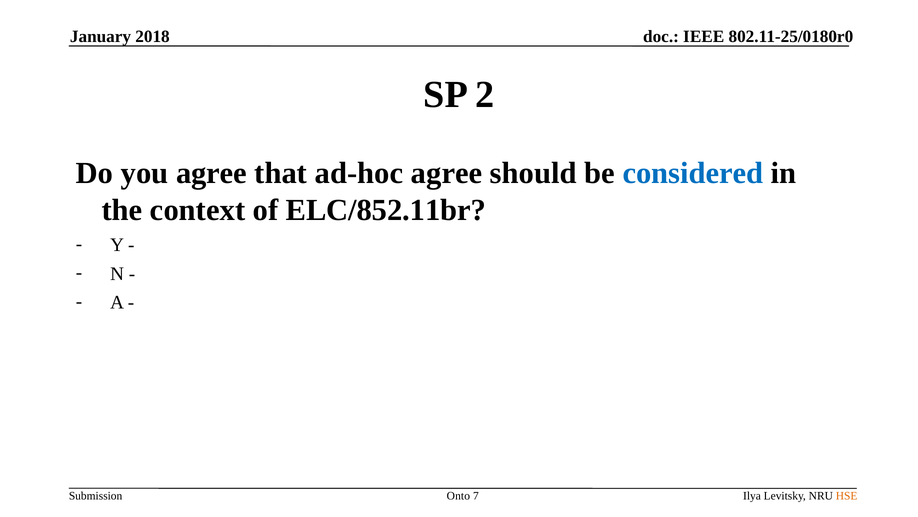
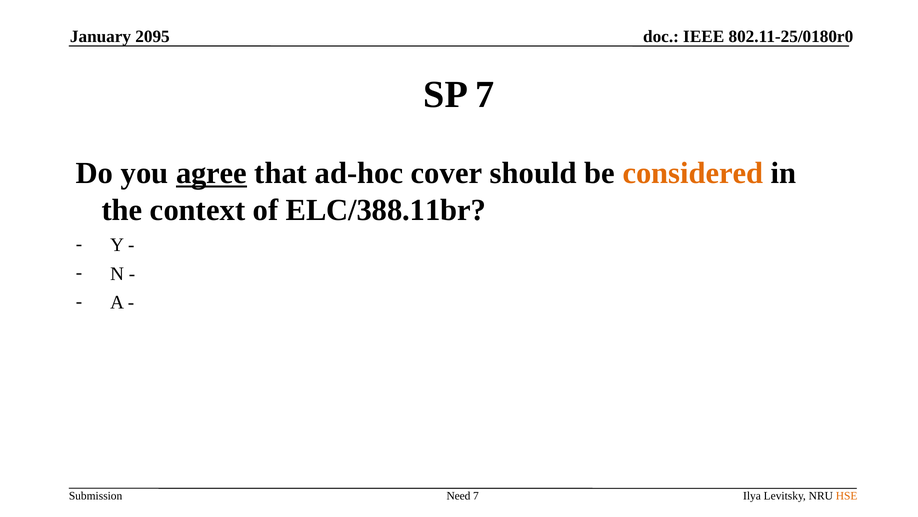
2018: 2018 -> 2095 (153, 36)
SP 2: 2 -> 7 (485, 94)
agree underline: none -> present (212, 173)
ad-hoc agree: agree -> cover (447, 173)
considered colour: blue -> orange (693, 173)
ELC/852.11br: ELC/852.11br -> ELC/388.11br (386, 210)
Onto: Onto -> Need (458, 495)
